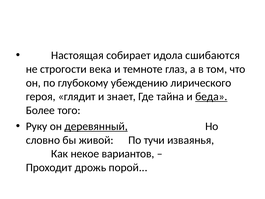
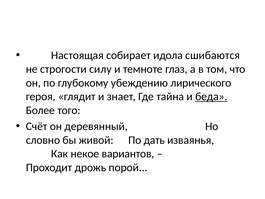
века: века -> силу (100, 69)
Руку: Руку -> Счёт (37, 126)
деревянный underline: present -> none (96, 126)
тучи: тучи -> дать (154, 140)
